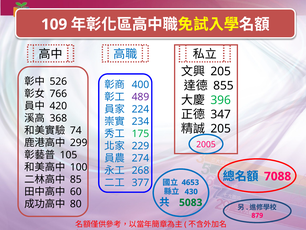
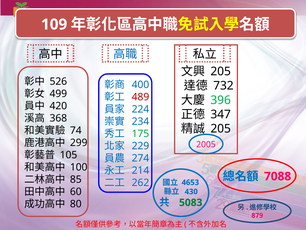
855: 855 -> 732 (223, 86)
766: 766 -> 499 (58, 94)
489 colour: purple -> red (140, 97)
268: 268 -> 214 (140, 170)
377: 377 -> 262 (140, 182)
